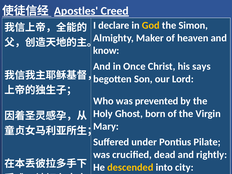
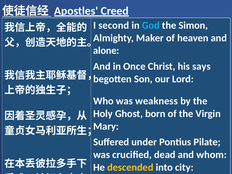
declare: declare -> second (114, 25)
God colour: yellow -> light blue (151, 25)
know: know -> alone (106, 51)
prevented: prevented -> weakness (157, 101)
rightly: rightly -> whom (212, 155)
